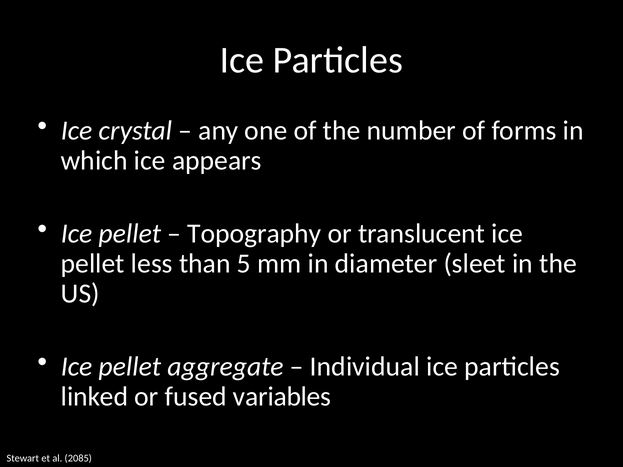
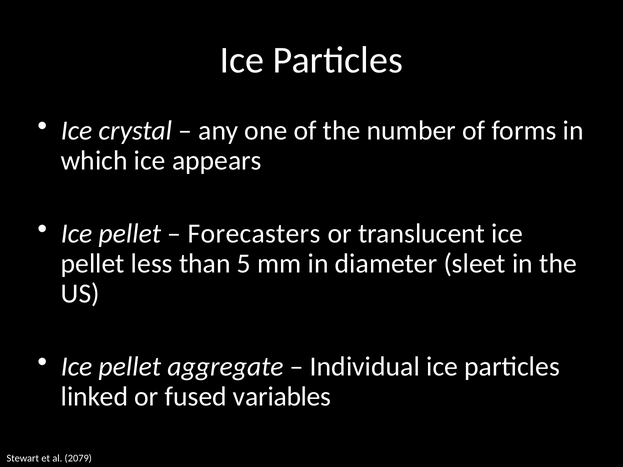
Topography: Topography -> Forecasters (254, 234)
2085: 2085 -> 2079 (78, 458)
